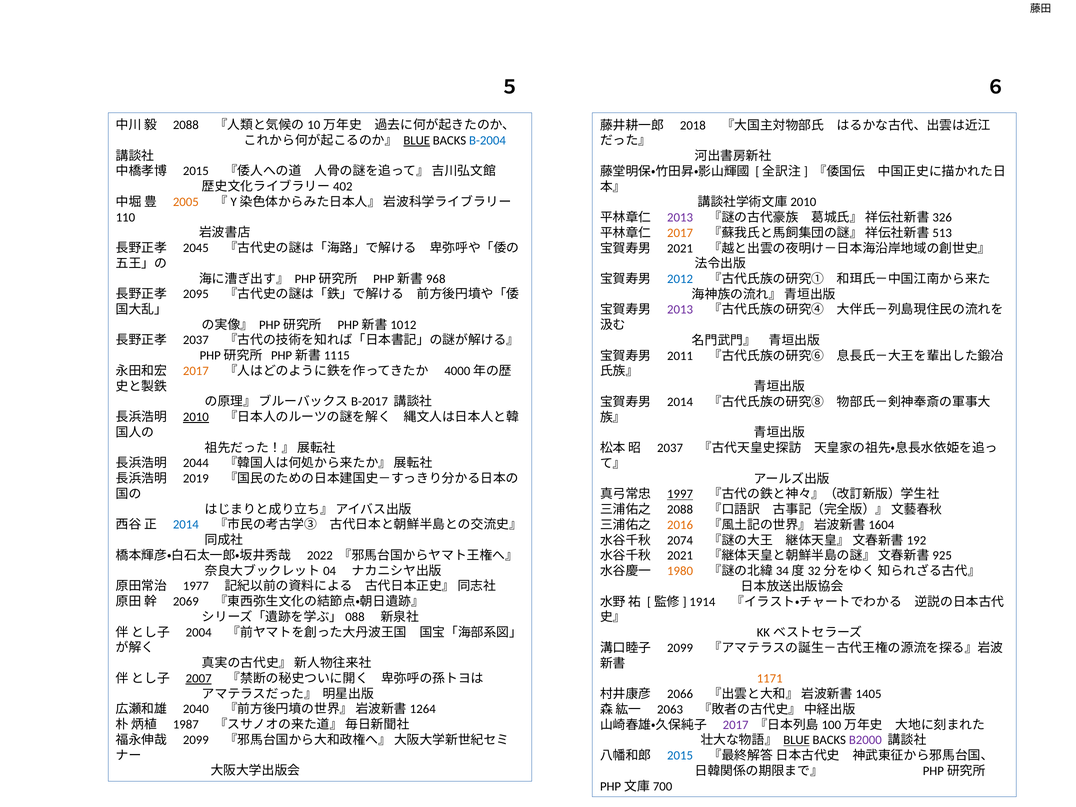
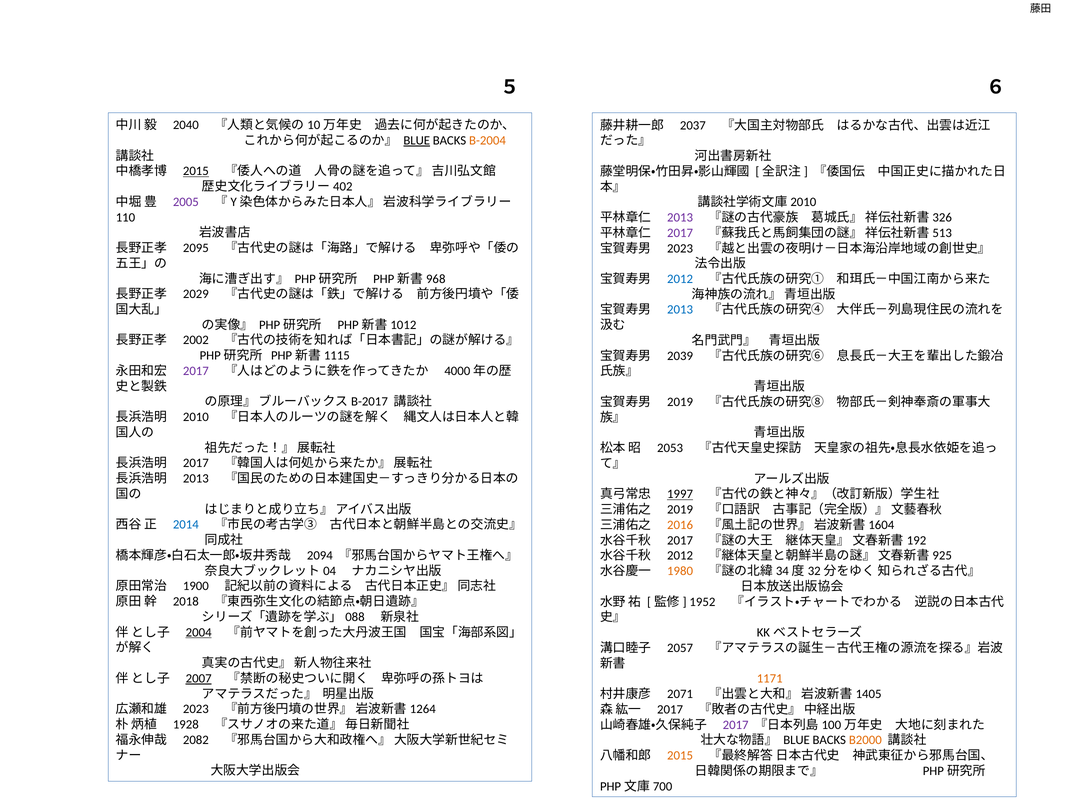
2088: 2088 -> 2040 (186, 125)
2018: 2018 -> 2037 (693, 125)
B-2004 colour: blue -> orange (487, 140)
2015 underline: none -> present (196, 171)
2005 colour: orange -> purple (186, 202)
2017 colour: orange -> purple (680, 233)
2045: 2045 -> 2095 (196, 248)
2021: 2021 -> 2023 (680, 248)
2095: 2095 -> 2029 (196, 294)
2013 colour: purple -> blue (680, 310)
2037: 2037 -> 2002 (196, 340)
2011: 2011 -> 2039 (680, 356)
2017 colour: orange -> purple (196, 371)
2014: 2014 -> 2019 (680, 402)
2010 underline: present -> none (196, 417)
2037: 2037 -> 2053 (670, 448)
2044: 2044 -> 2017 (196, 463)
2019: 2019 -> 2013 (196, 479)
2088: 2088 -> 2019 (680, 510)
2074: 2074 -> 2017 (680, 540)
2022: 2022 -> 2094 (320, 555)
2021: 2021 -> 2012 (680, 556)
1977: 1977 -> 1900 (196, 586)
2069: 2069 -> 2018 (186, 602)
1914: 1914 -> 1952 (702, 602)
2004 underline: none -> present (199, 632)
2099: 2099 -> 2057 (680, 648)
2066: 2066 -> 2071 (680, 694)
2040: 2040 -> 2023 (196, 709)
2063: 2063 -> 2017 (670, 709)
1987: 1987 -> 1928 (186, 725)
2099: 2099 -> 2082 (196, 740)
BLUE underline: present -> none (797, 740)
B2000 colour: purple -> orange (865, 740)
2015 colour: blue -> orange (680, 756)
